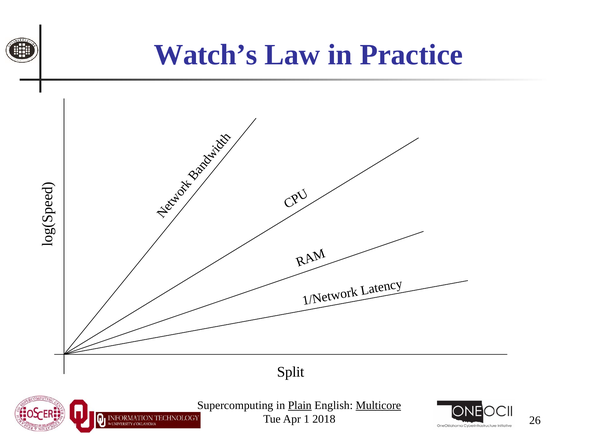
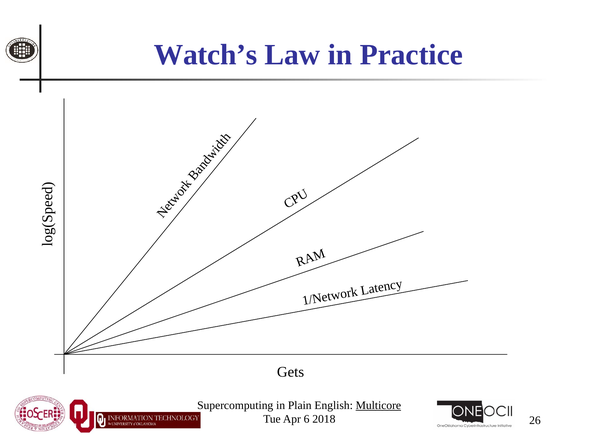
Split: Split -> Gets (291, 372)
Plain underline: present -> none (300, 406)
1: 1 -> 6 (307, 419)
